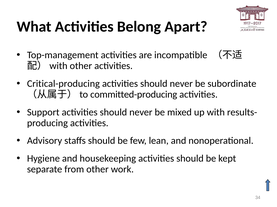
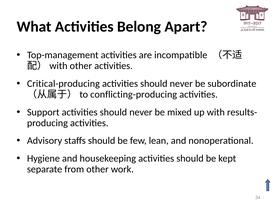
committed-producing: committed-producing -> conflicting-producing (134, 95)
